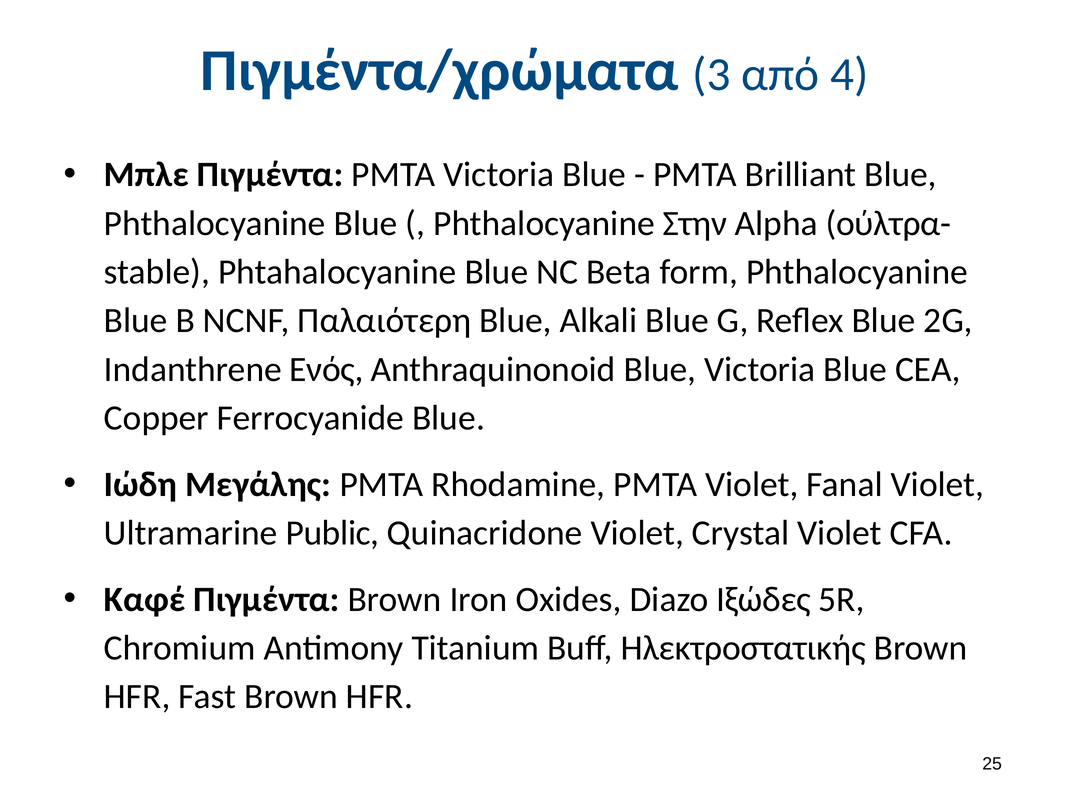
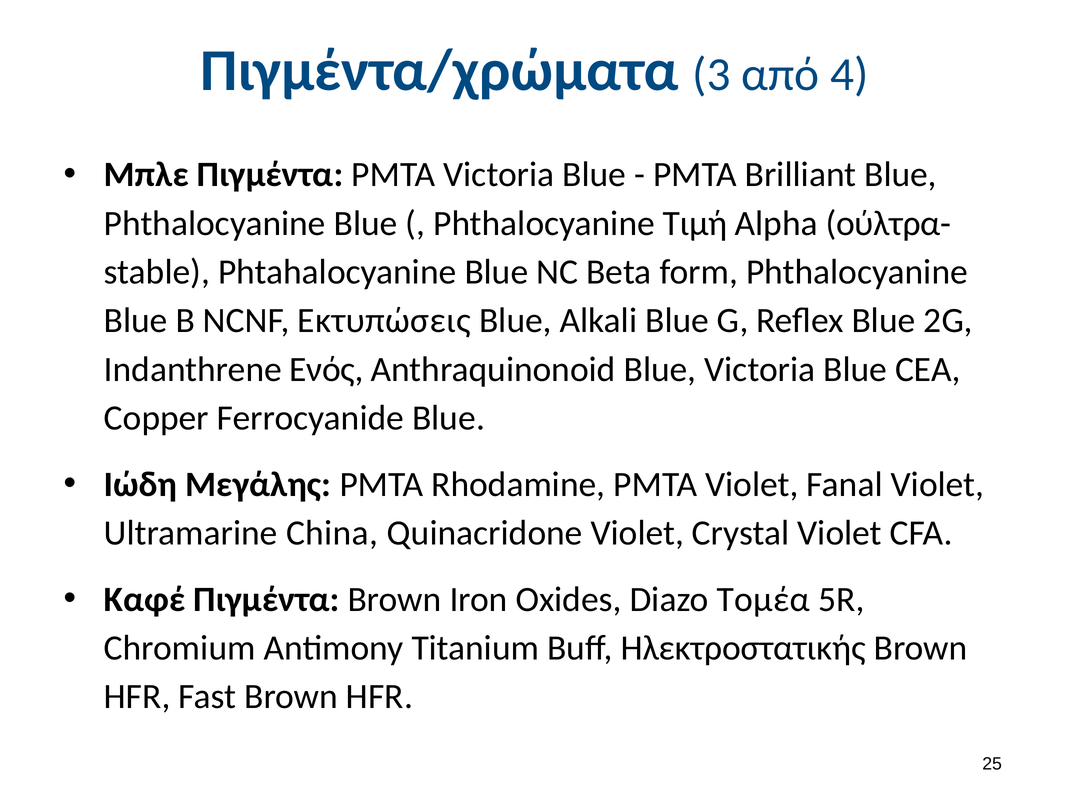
Στην: Στην -> Τιμή (695, 223)
Παλαιότερη: Παλαιότερη -> Εκτυπώσεις (384, 320)
Public: Public -> China (332, 533)
Ιξώδες: Ιξώδες -> Τομέα (763, 599)
